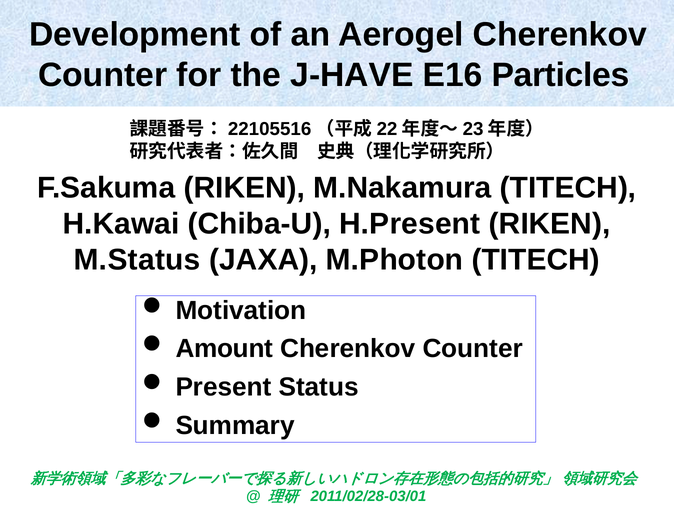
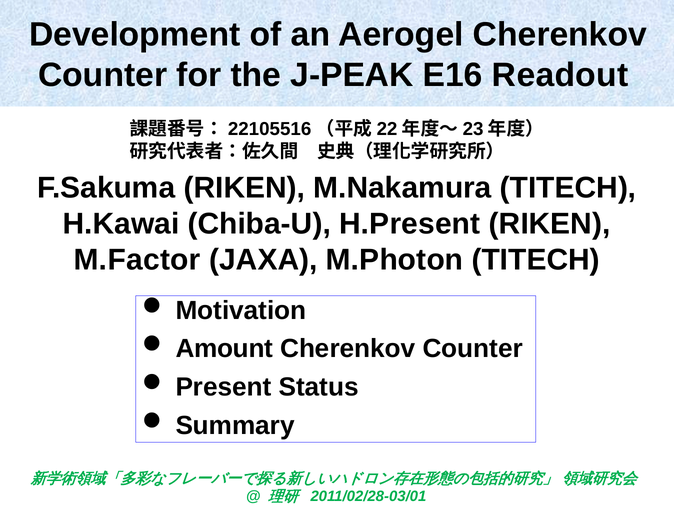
J-HAVE: J-HAVE -> J-PEAK (352, 75)
Particles: Particles -> Readout (560, 75)
M.Status: M.Status -> M.Factor (137, 260)
